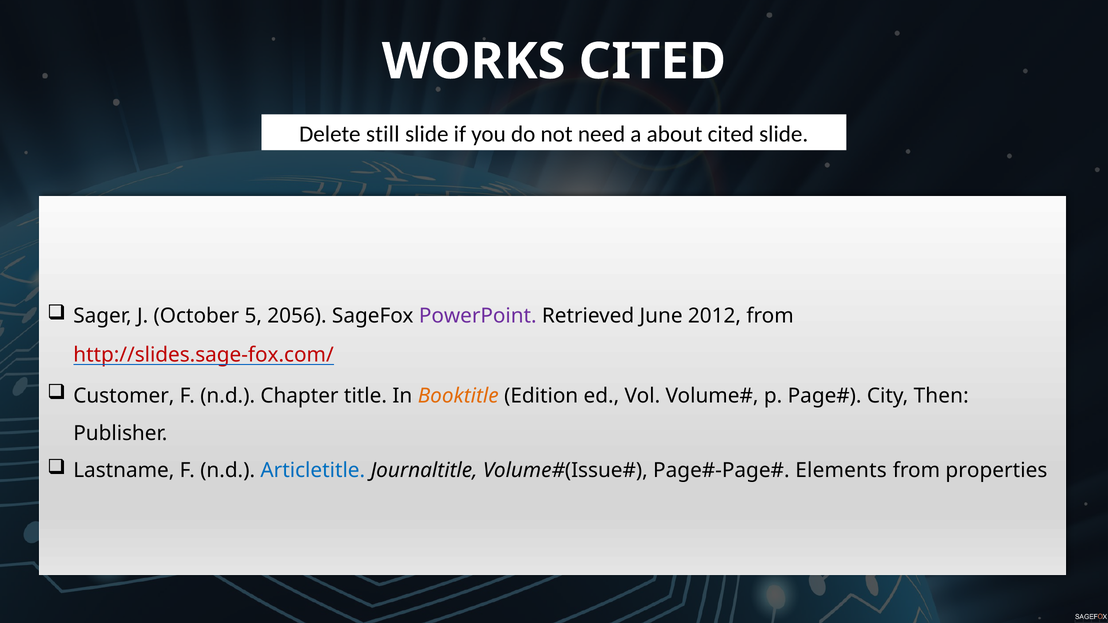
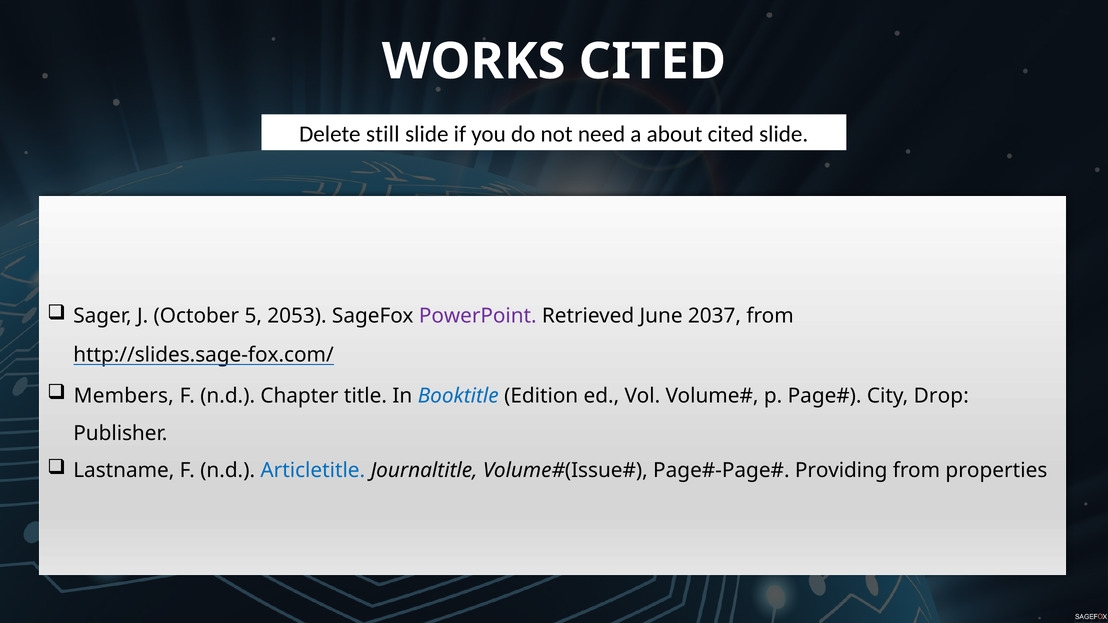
2056: 2056 -> 2053 (297, 316)
2012: 2012 -> 2037 (715, 316)
http://slides.sage-fox.com/ colour: red -> black (204, 355)
Customer: Customer -> Members (124, 396)
Booktitle colour: orange -> blue (458, 396)
Then: Then -> Drop (941, 396)
Elements: Elements -> Providing (841, 471)
